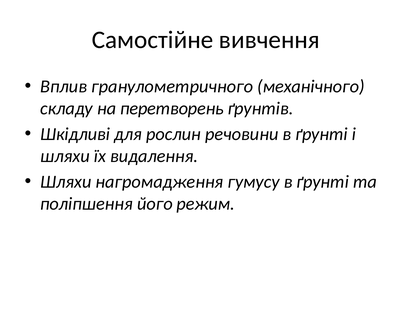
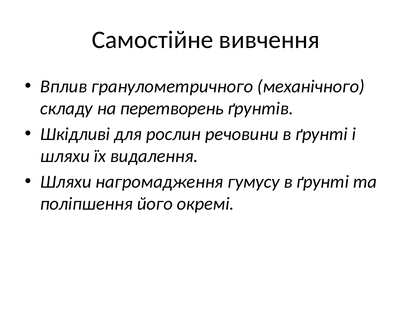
режим: режим -> окремі (206, 204)
